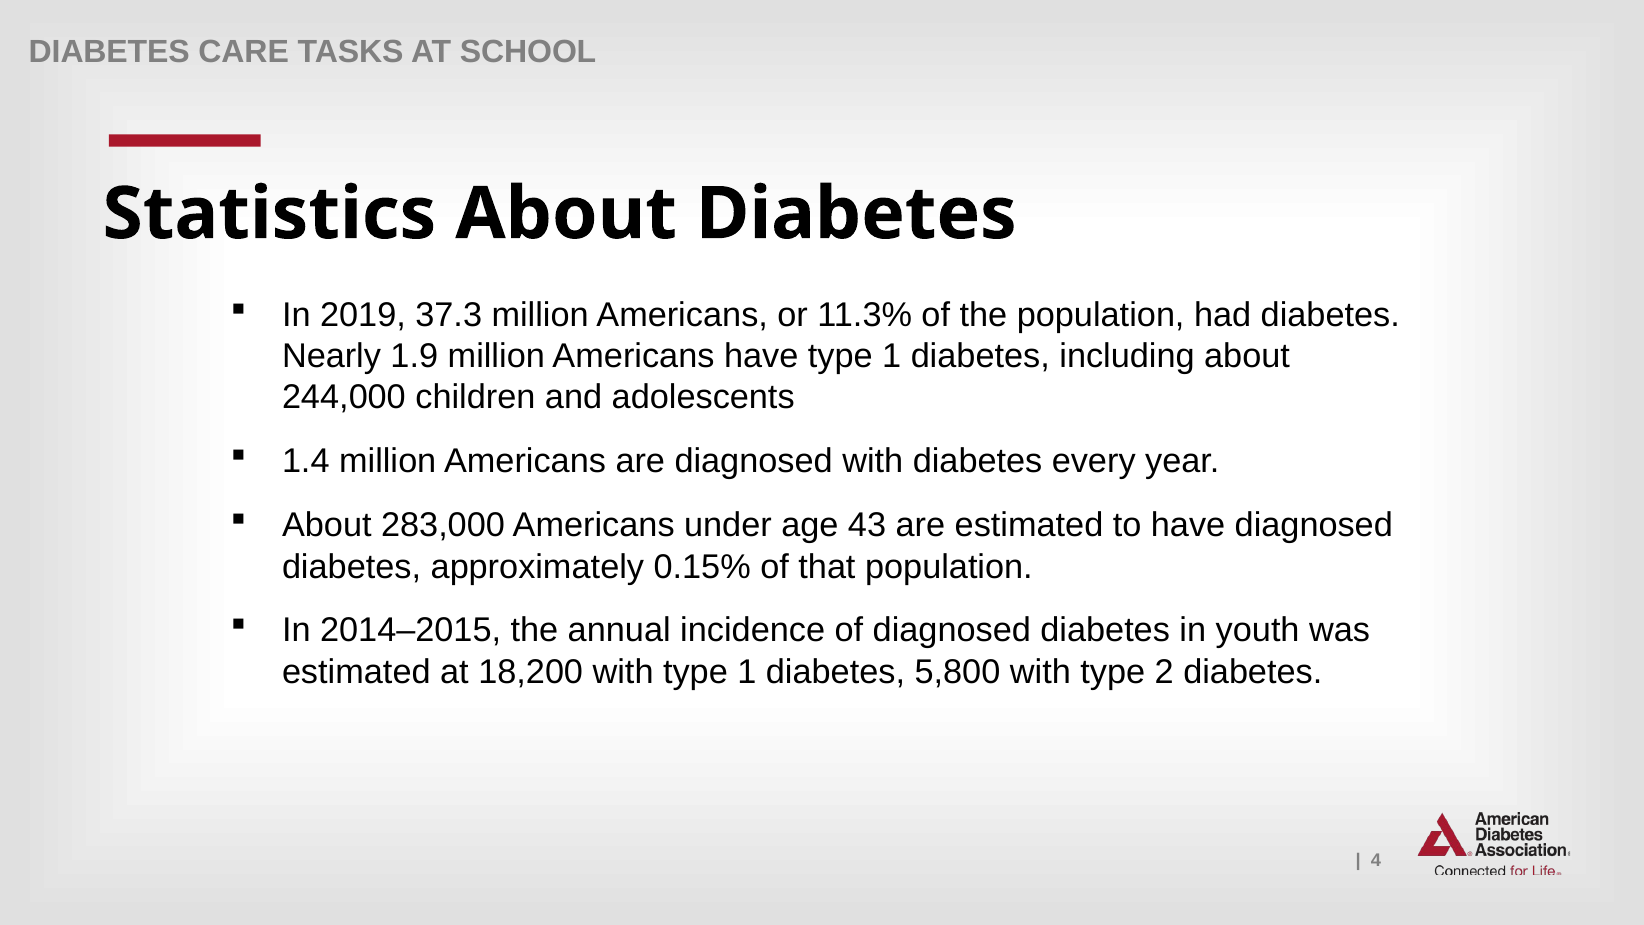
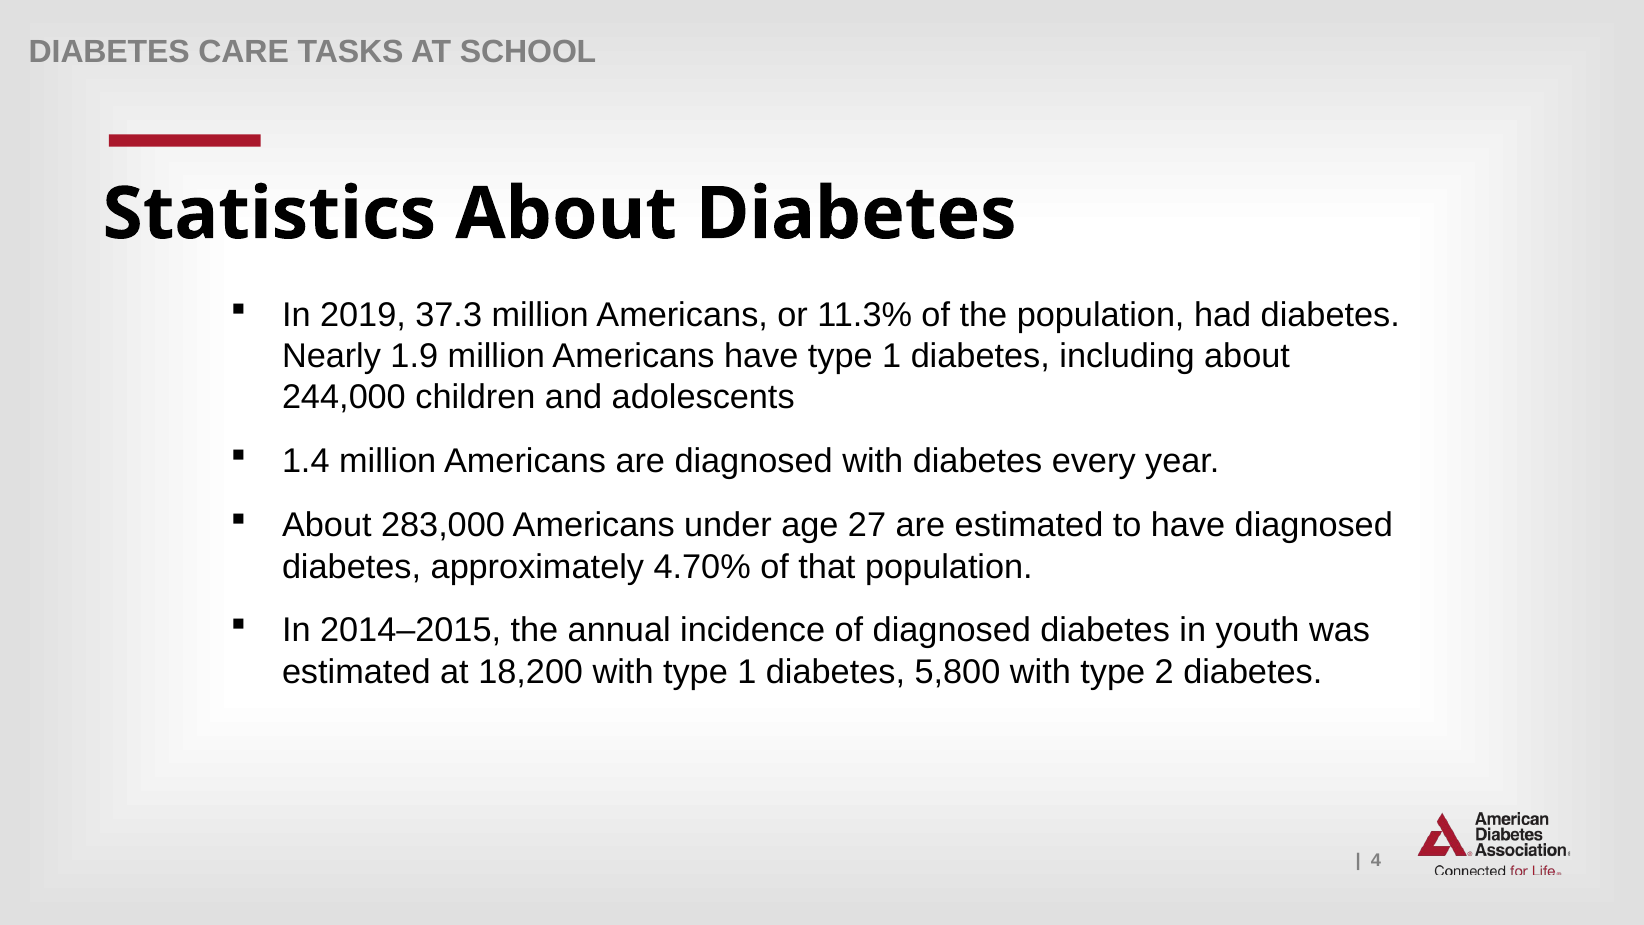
43: 43 -> 27 (867, 525)
0.15%: 0.15% -> 4.70% (702, 567)
